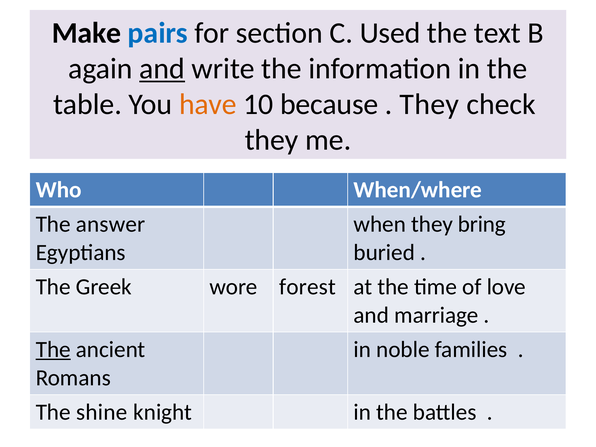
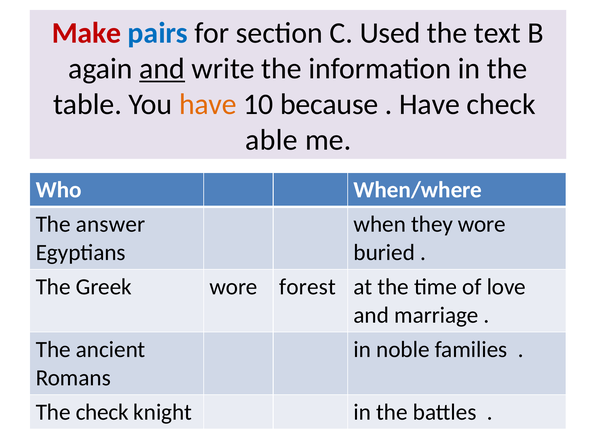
Make colour: black -> red (86, 33)
They: They -> Have (429, 104)
they: they -> able (271, 140)
they bring: bring -> wore (482, 224)
The underline: present -> none (53, 349)
The shine: shine -> check (102, 412)
